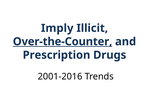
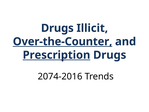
Imply: Imply -> Drugs (57, 28)
Prescription underline: none -> present (56, 55)
2001-2016: 2001-2016 -> 2074-2016 (60, 76)
